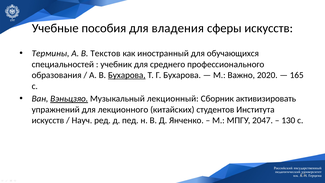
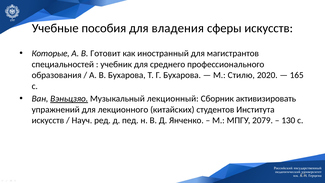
Термины: Термины -> Которые (51, 53)
Текстов: Текстов -> Готовит (105, 53)
обучающихся: обучающихся -> магистрантов (233, 53)
Бухарова underline: present -> none (127, 75)
Важно: Важно -> Стилю (241, 75)
2047: 2047 -> 2079 (263, 120)
